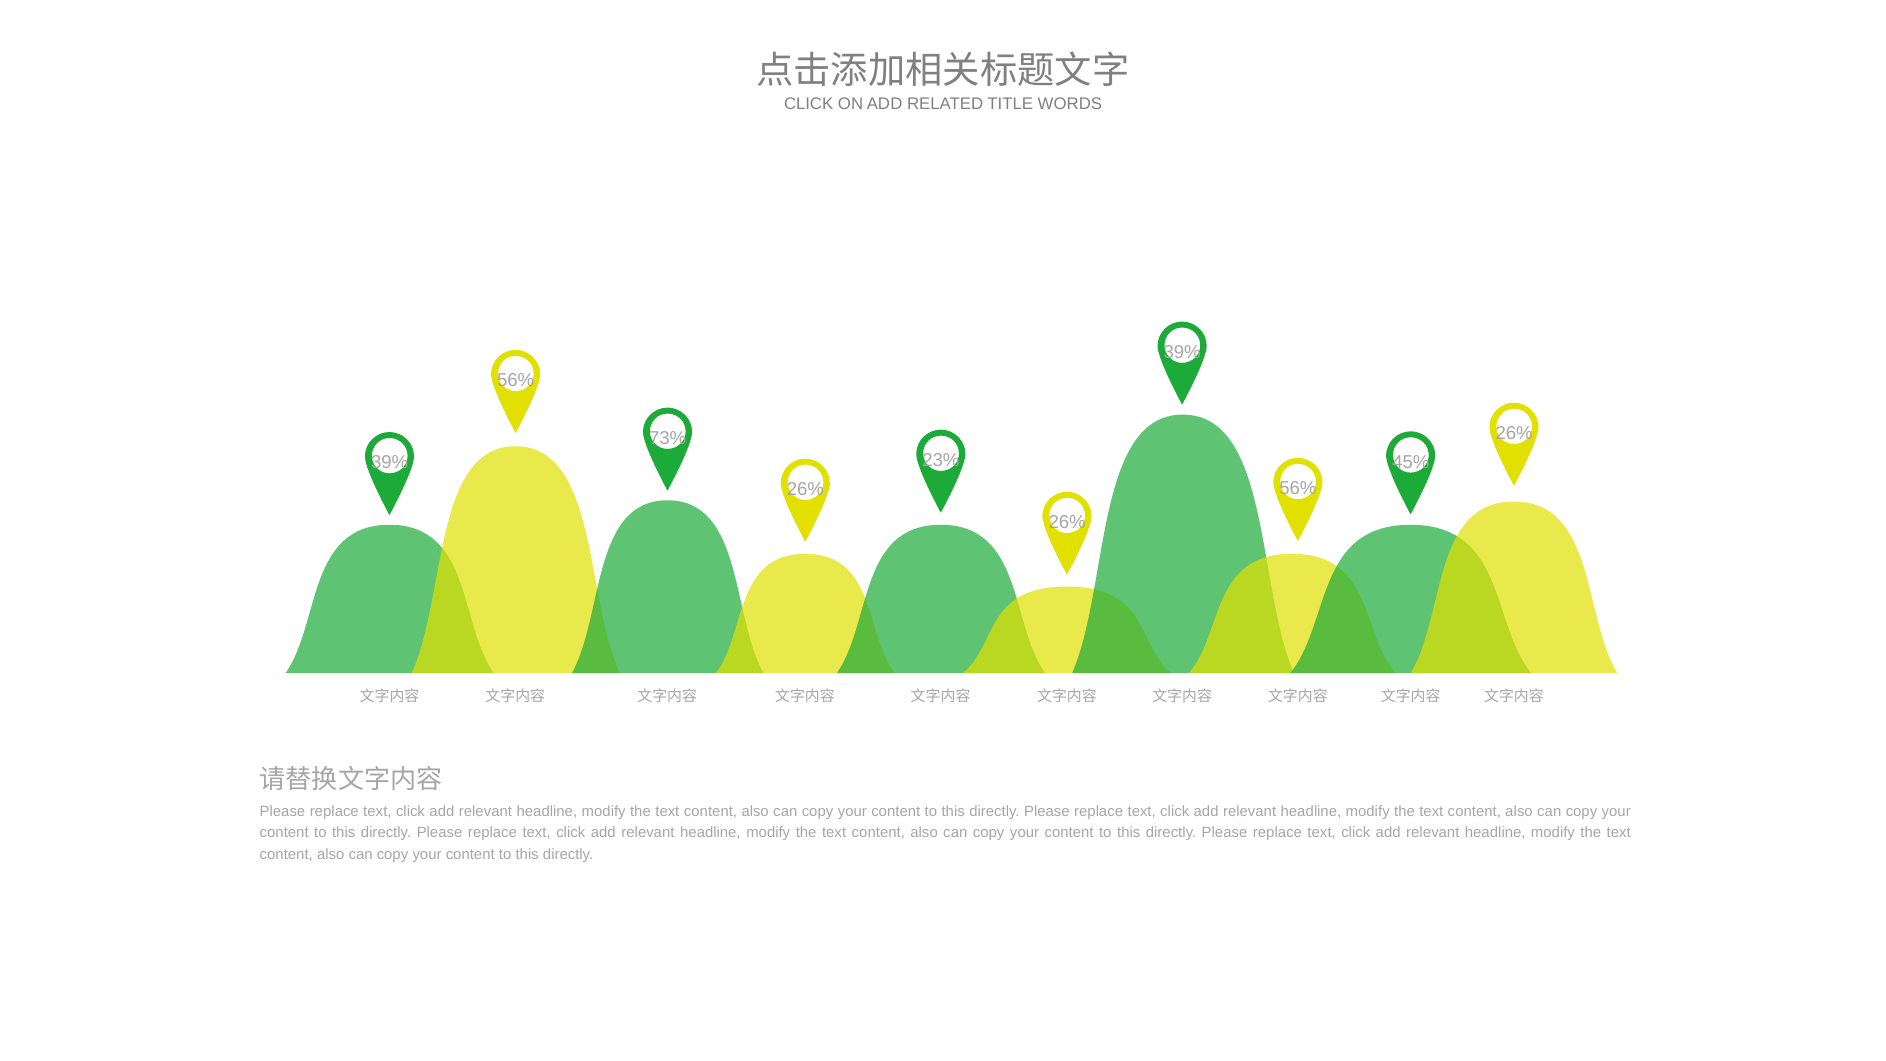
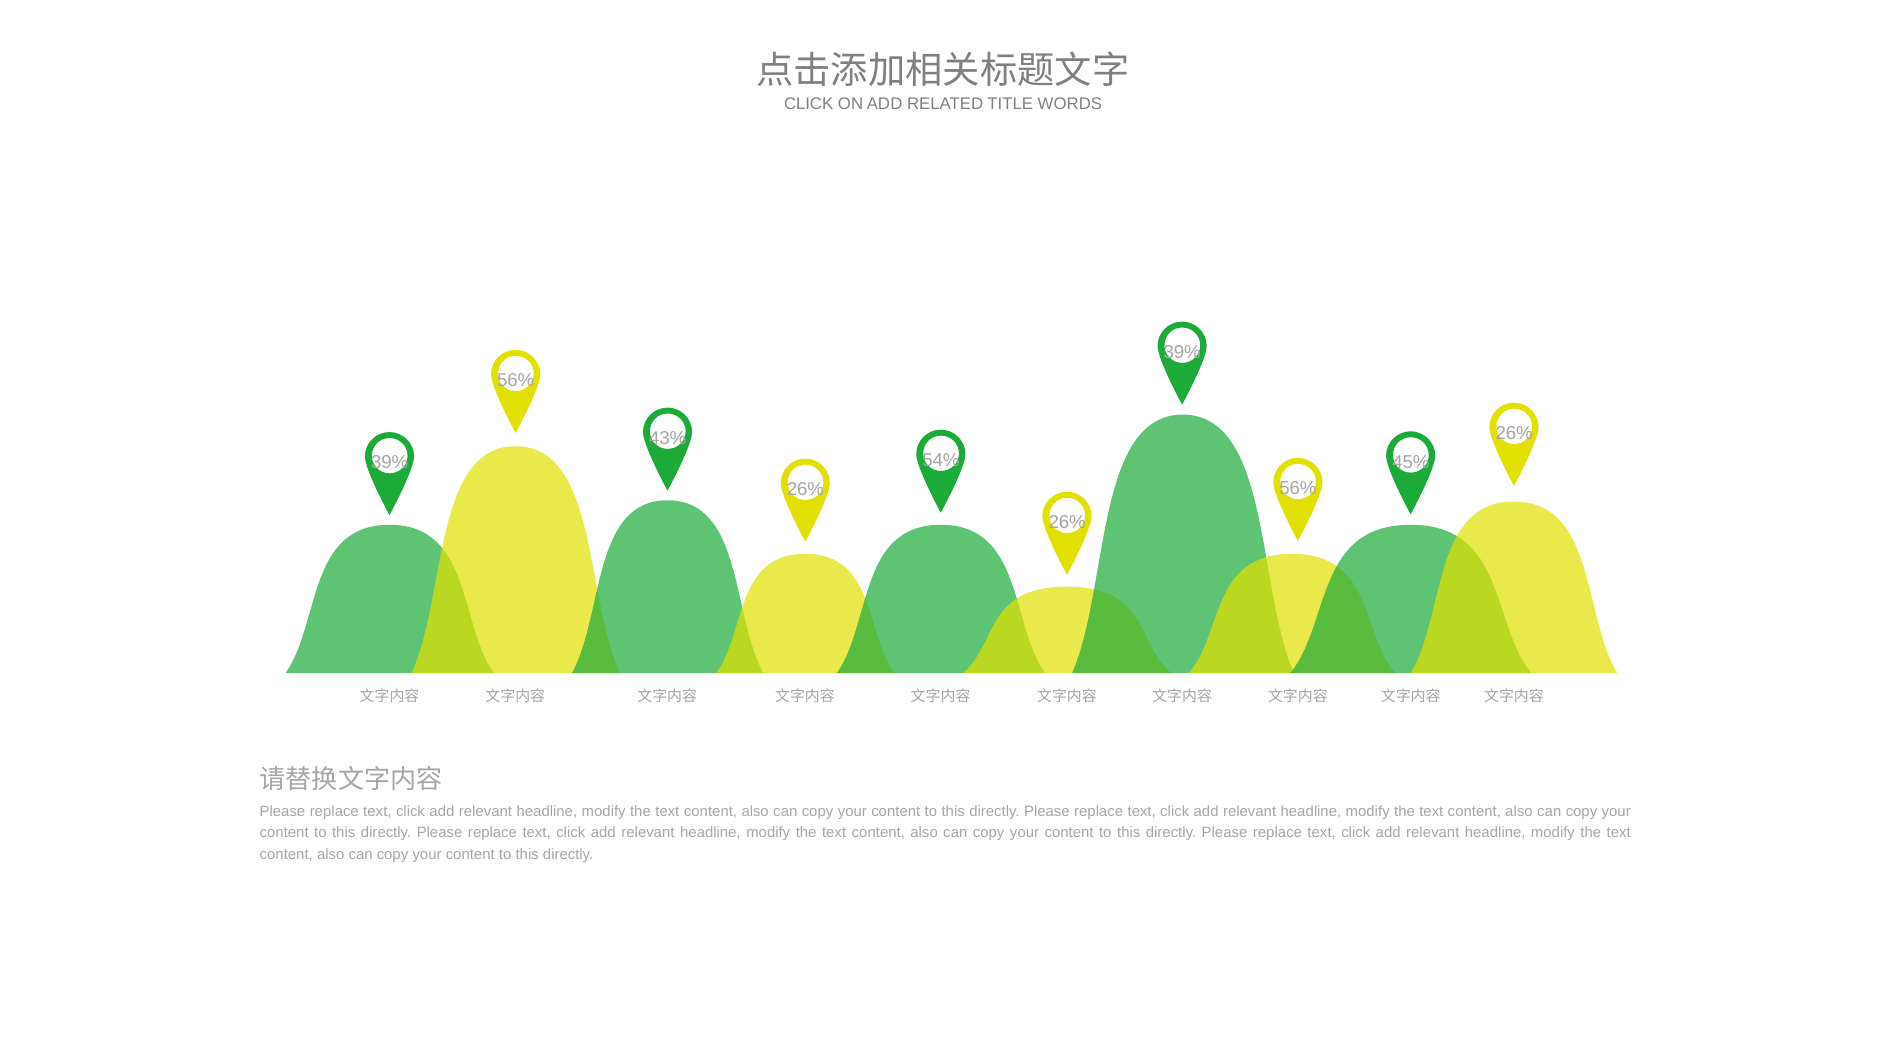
73%: 73% -> 43% (668, 438)
23%: 23% -> 54% (941, 460)
